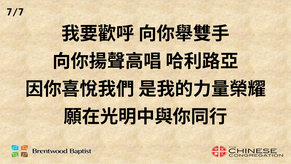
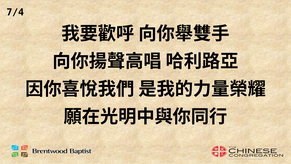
7/7: 7/7 -> 7/4 (15, 12)
